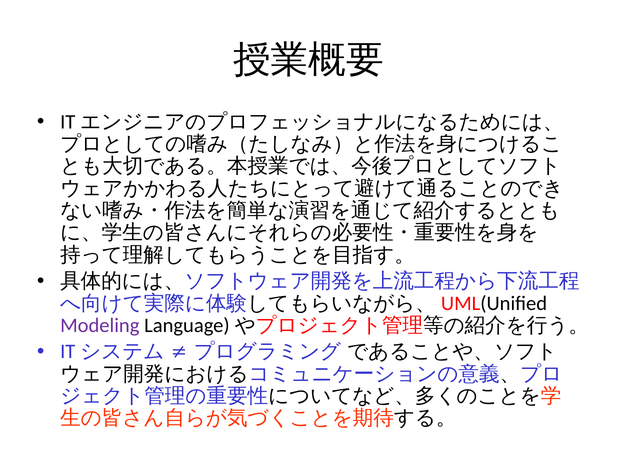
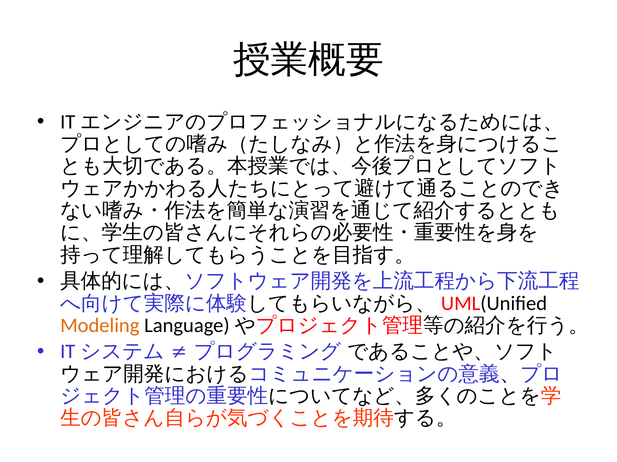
Modeling colour: purple -> orange (100, 326)
